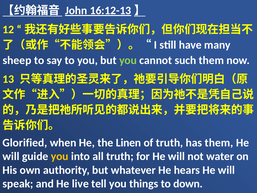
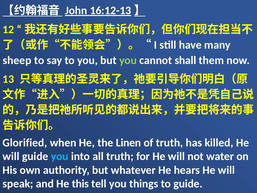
such: such -> shall (185, 60)
has them: them -> killed (219, 142)
you colour: yellow -> light blue (60, 156)
live: live -> this (80, 184)
to down: down -> guide (188, 184)
